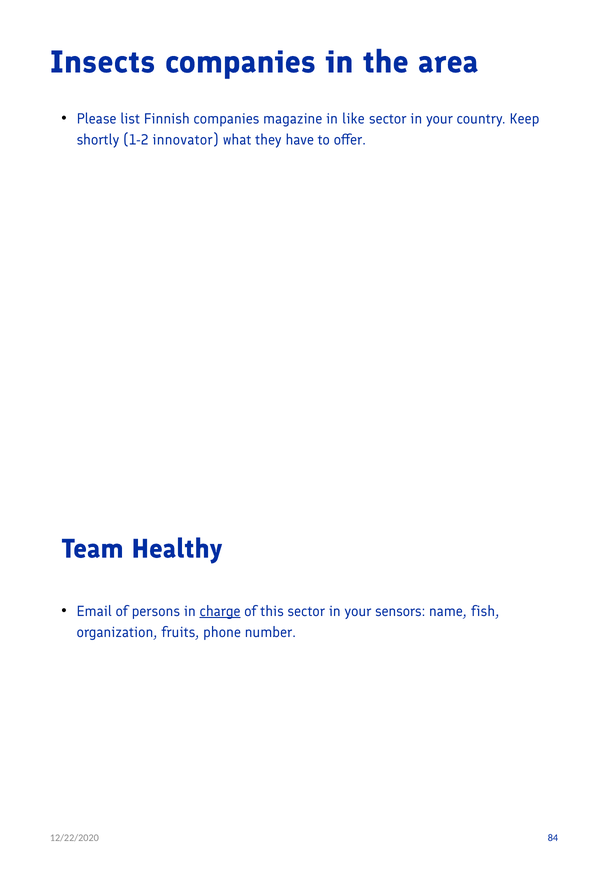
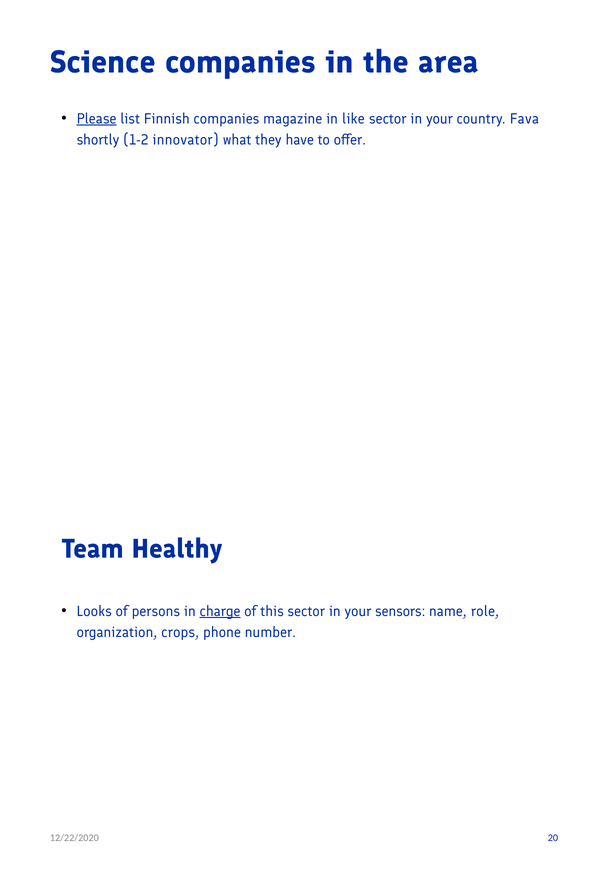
Insects: Insects -> Science (103, 62)
Please underline: none -> present (97, 119)
Keep: Keep -> Fava (524, 119)
Email: Email -> Looks (94, 611)
fish: fish -> role (485, 611)
fruits: fruits -> crops (180, 632)
84: 84 -> 20 (553, 838)
